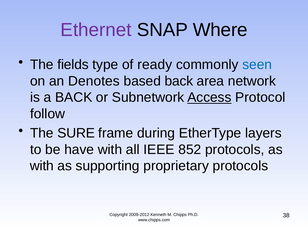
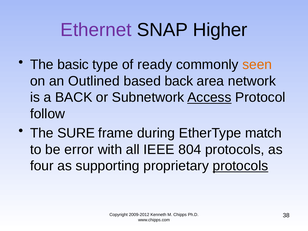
Where: Where -> Higher (220, 30)
fields: fields -> basic (73, 65)
seen colour: blue -> orange (257, 65)
Denotes: Denotes -> Outlined (94, 81)
layers: layers -> match (263, 133)
have: have -> error (79, 150)
852: 852 -> 804 (190, 150)
with: with -> four (42, 166)
protocols underline: none -> present (240, 166)
